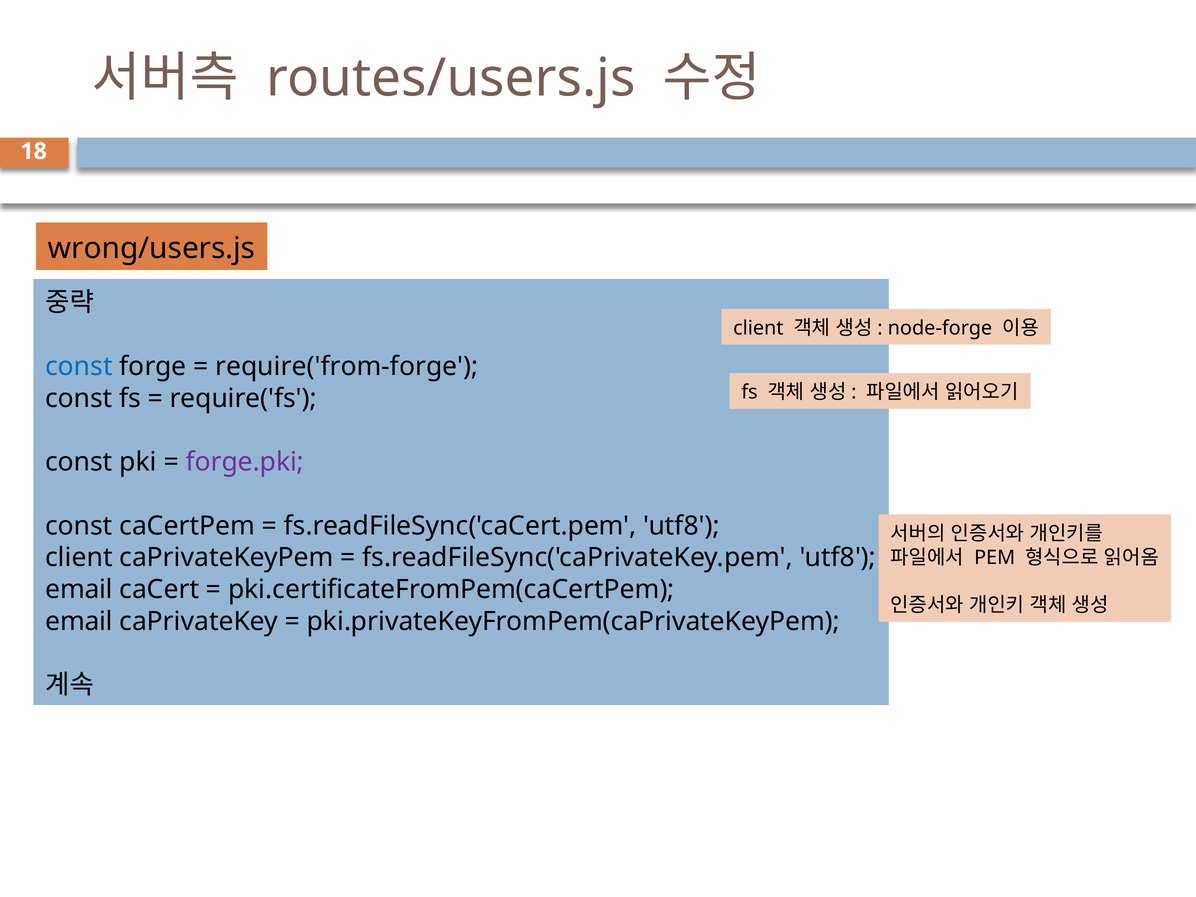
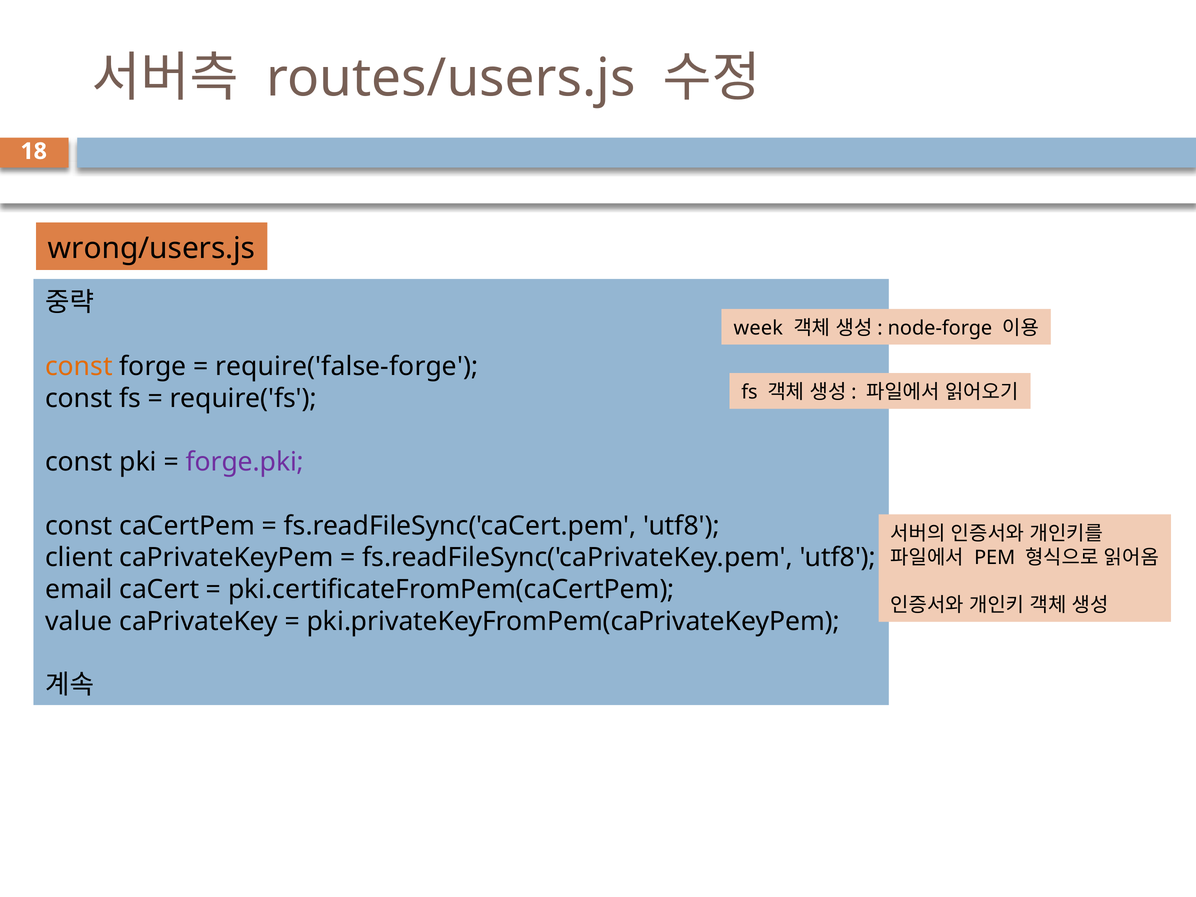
client: client -> week (758, 328)
const colour: blue -> orange (79, 366)
require('from-forge: require('from-forge -> require('false-forge (347, 366)
email: email -> value (79, 621)
